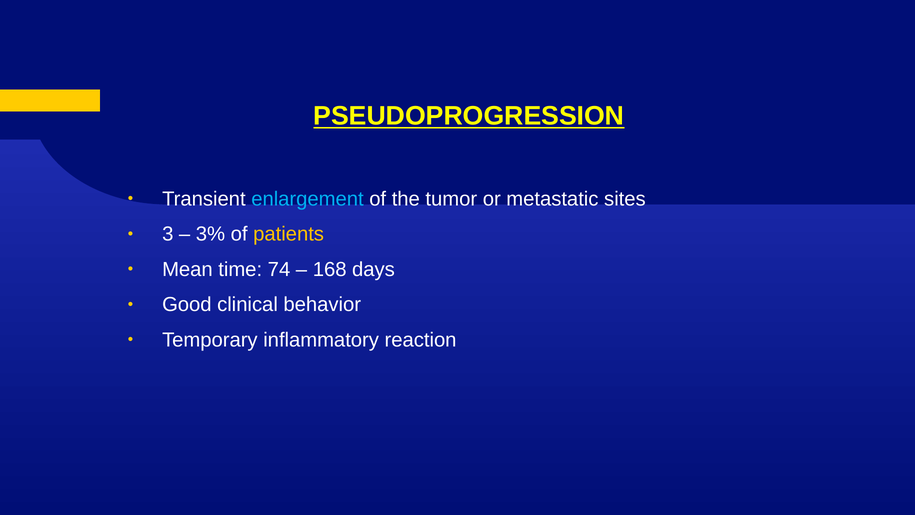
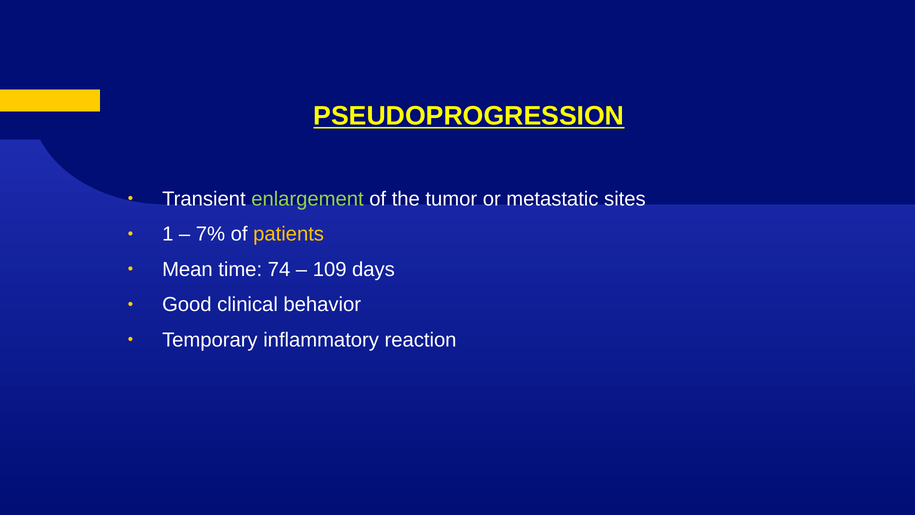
enlargement colour: light blue -> light green (307, 199)
3: 3 -> 1 (168, 234)
3%: 3% -> 7% (210, 234)
168: 168 -> 109 (330, 269)
